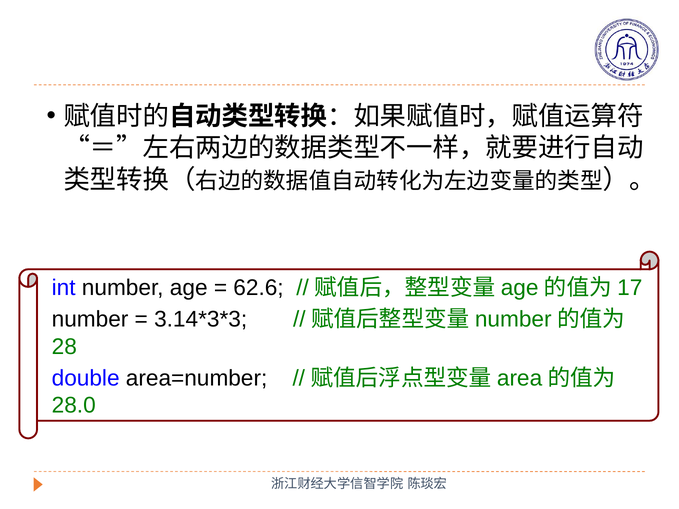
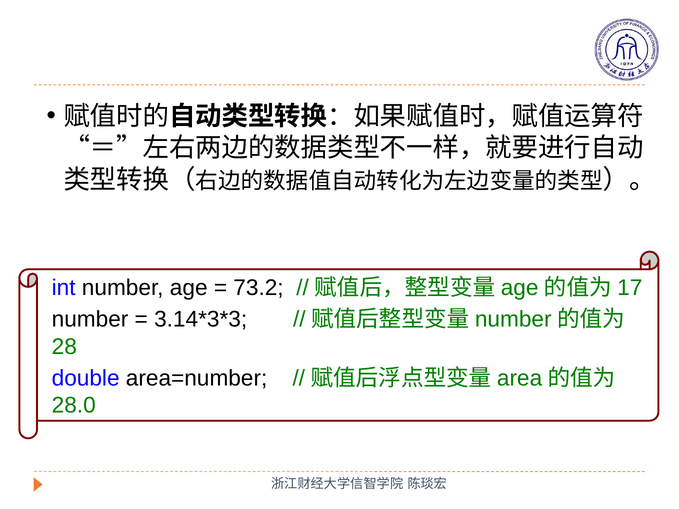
62.6: 62.6 -> 73.2 (258, 288)
